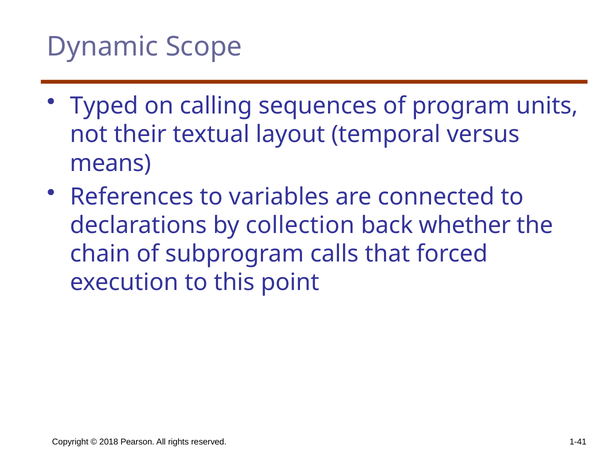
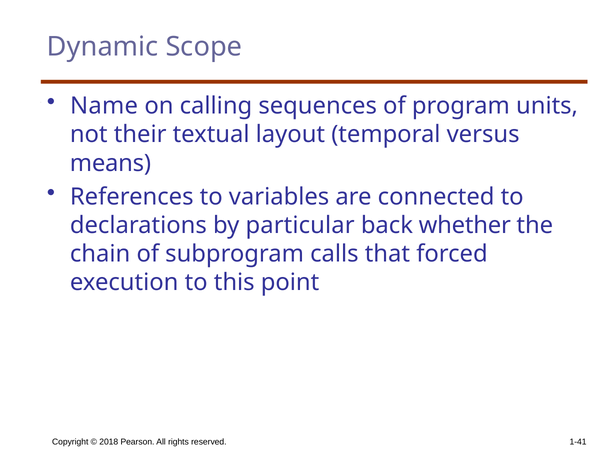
Typed: Typed -> Name (104, 106)
collection: collection -> particular (300, 225)
